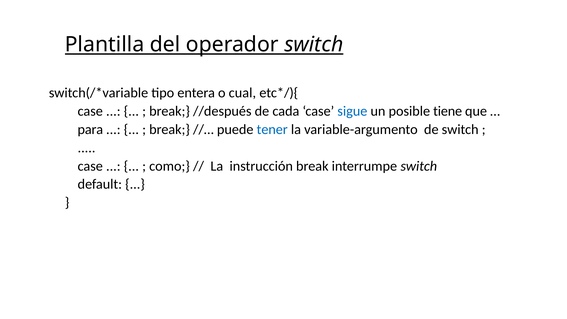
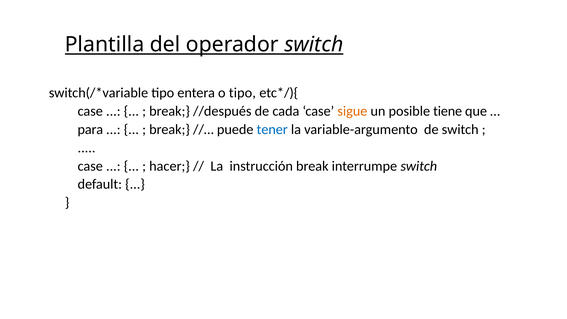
o cual: cual -> tipo (242, 93)
sigue colour: blue -> orange (352, 111)
como: como -> hacer (170, 166)
